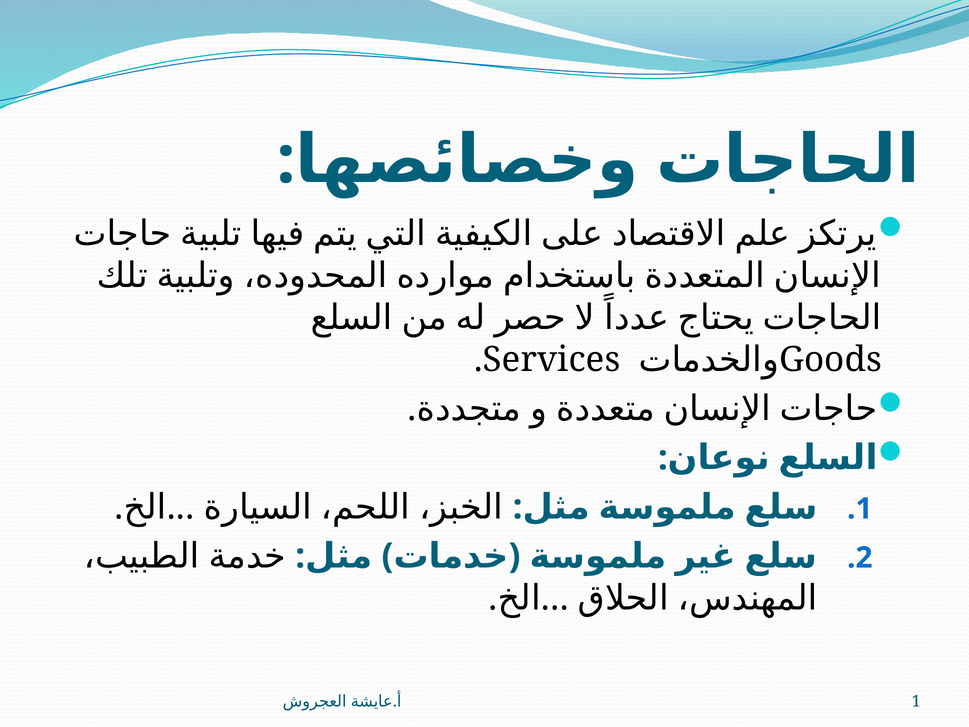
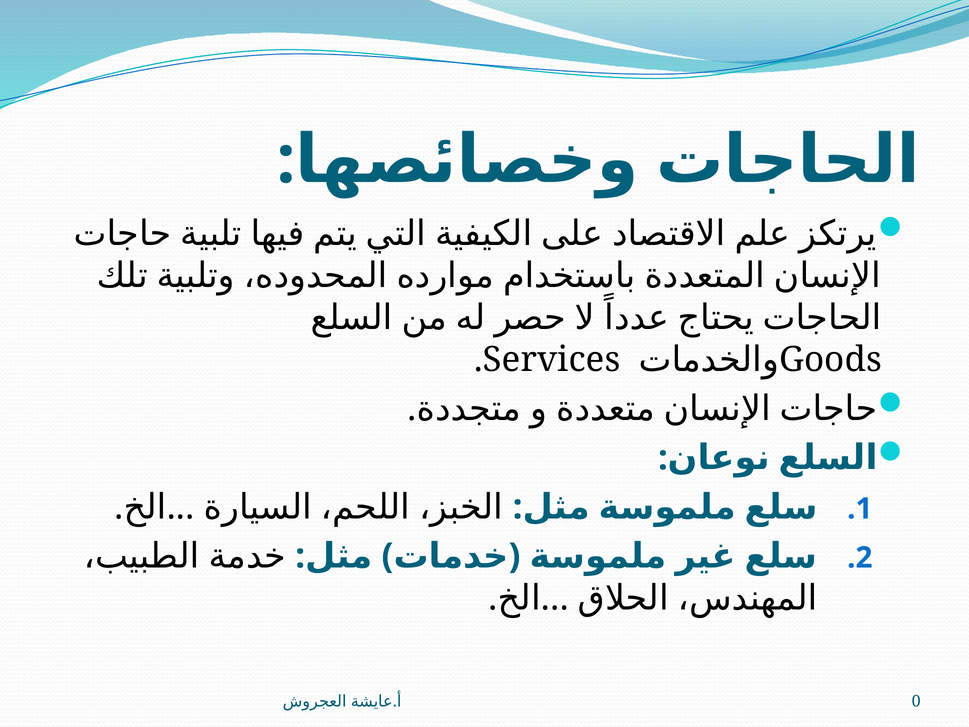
1: 1 -> 0 (916, 701)
